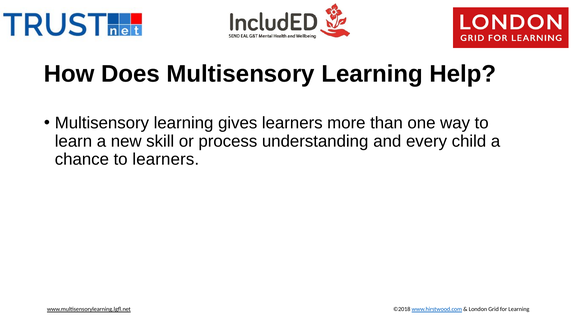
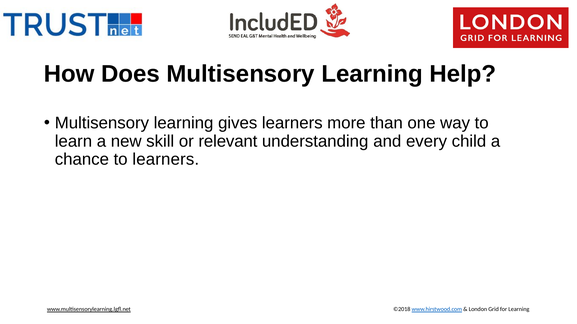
process: process -> relevant (228, 141)
